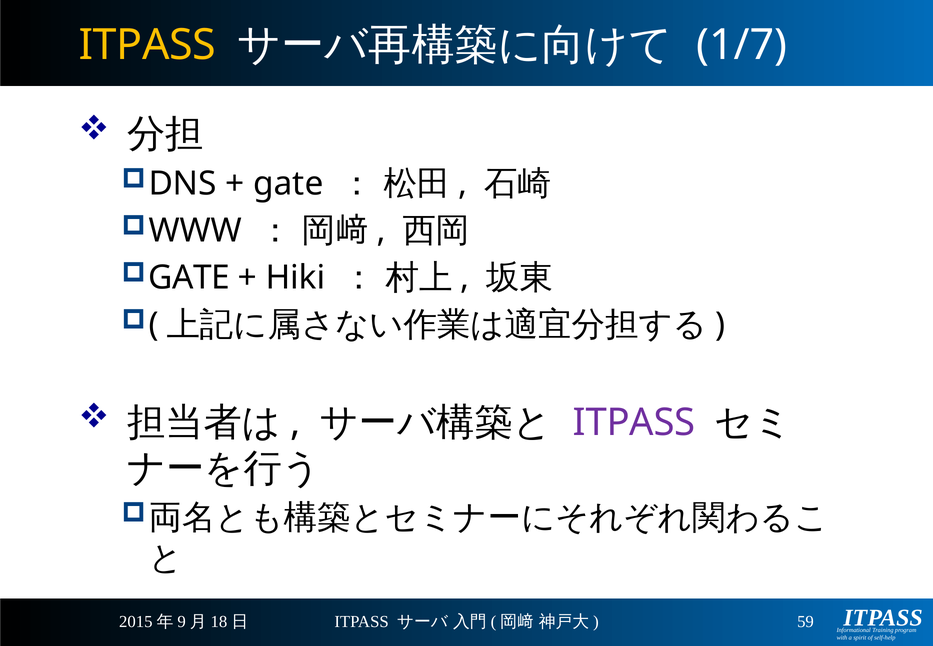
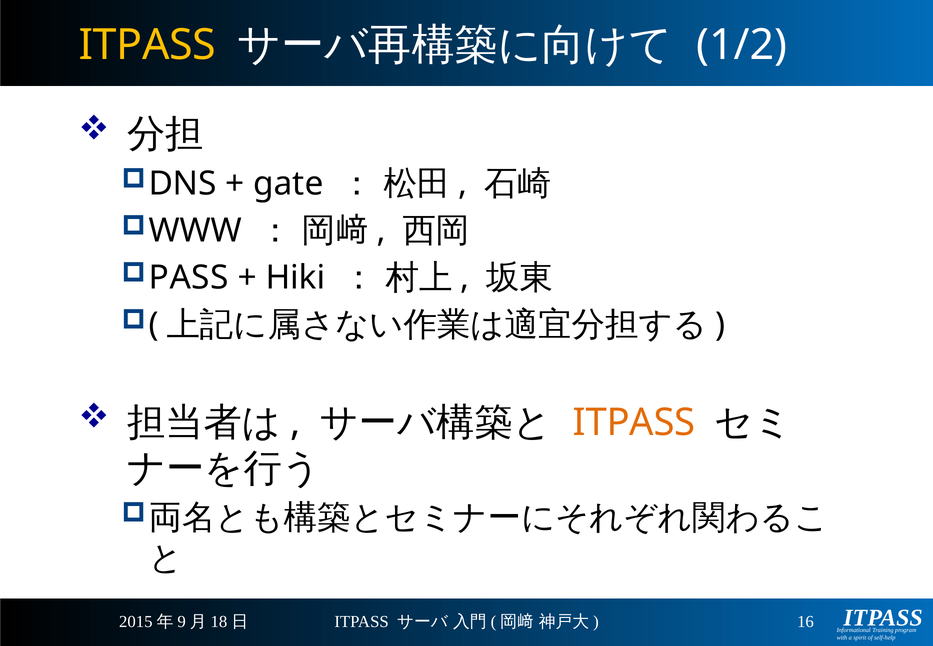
1/7: 1/7 -> 1/2 (742, 45)
GATE: GATE -> PASS (189, 277)
ITPASS colour: purple -> orange (634, 422)
59: 59 -> 16 (806, 622)
